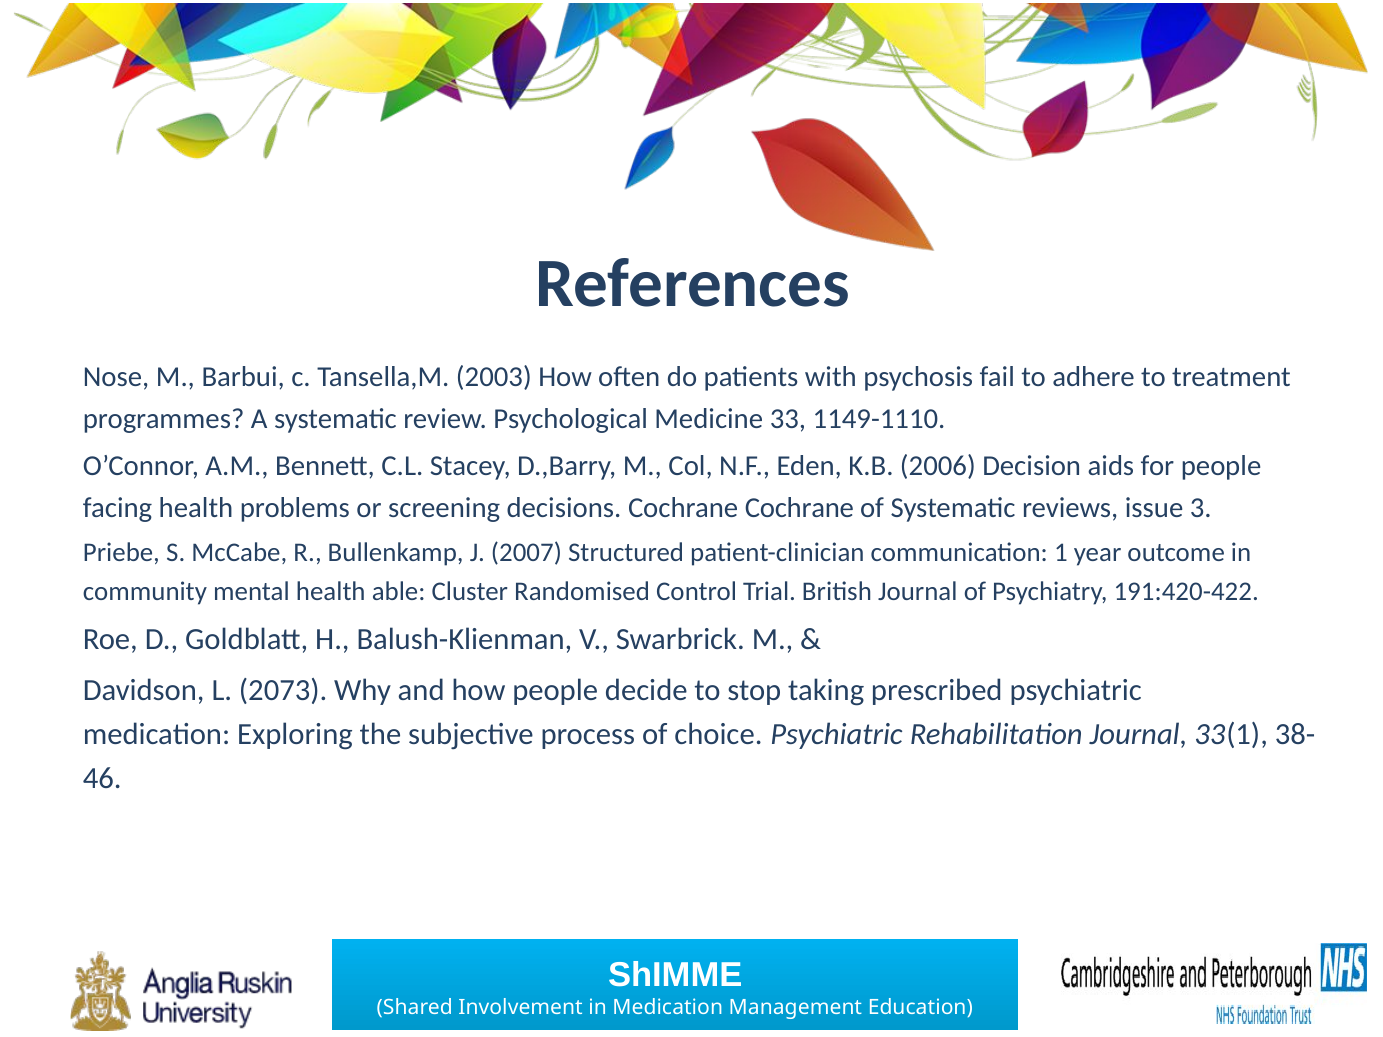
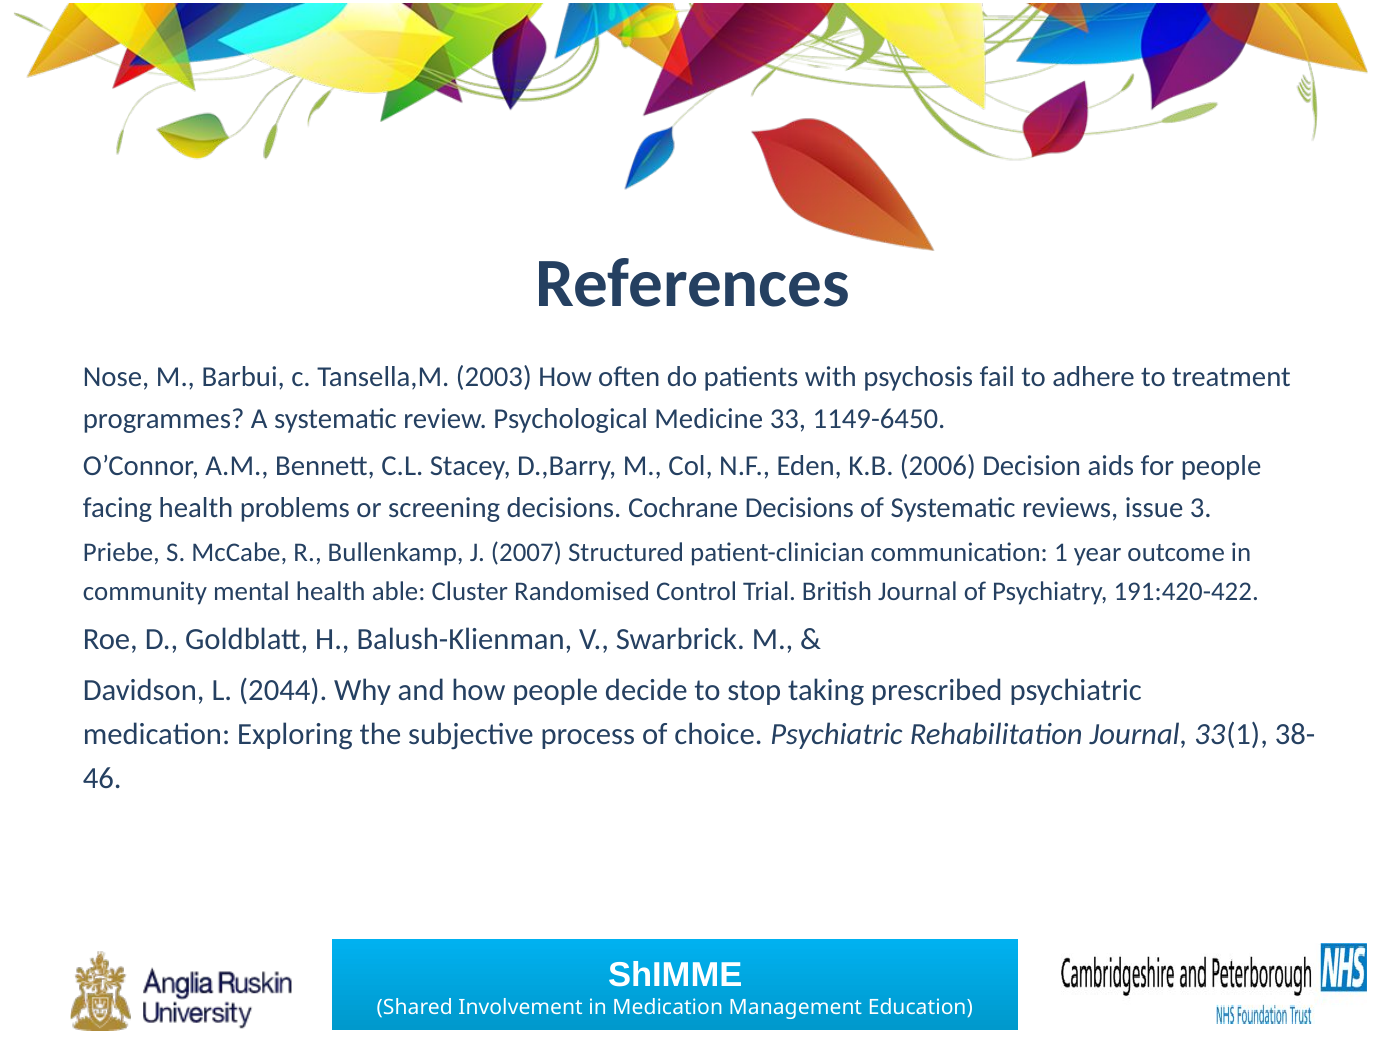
1149-1110: 1149-1110 -> 1149-6450 (879, 419)
Cochrane Cochrane: Cochrane -> Decisions (799, 508)
2073: 2073 -> 2044 (283, 690)
